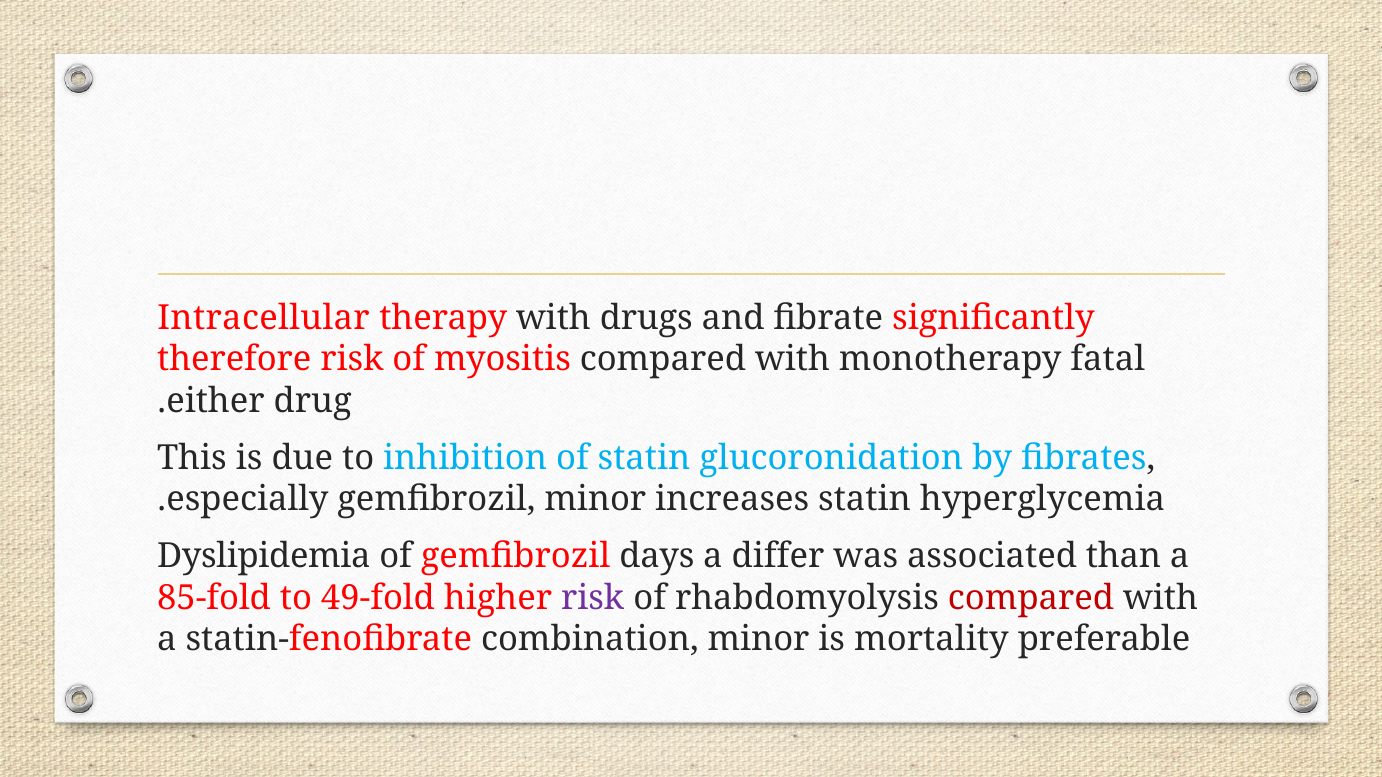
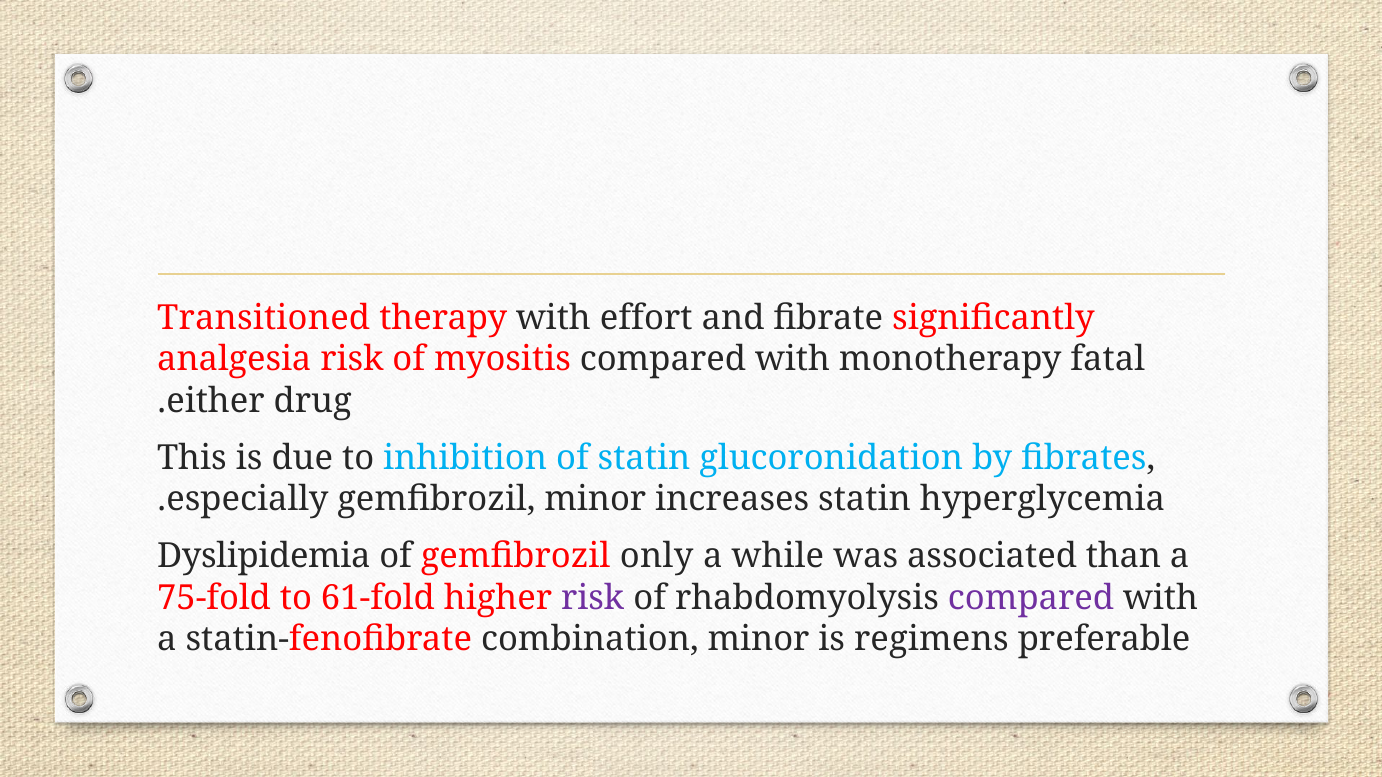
Intracellular: Intracellular -> Transitioned (264, 318)
drugs: drugs -> effort (646, 318)
therefore: therefore -> analgesia (234, 360)
days: days -> only (657, 557)
differ: differ -> while (778, 557)
85-fold: 85-fold -> 75-fold (214, 598)
49-fold: 49-fold -> 61-fold (378, 598)
compared colour: red -> purple (1031, 598)
mortality: mortality -> regimens (931, 640)
